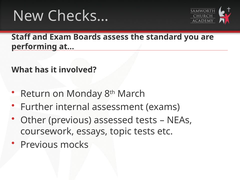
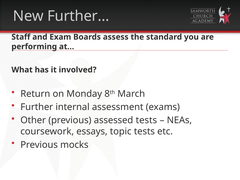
Checks…: Checks… -> Further… (78, 16)
